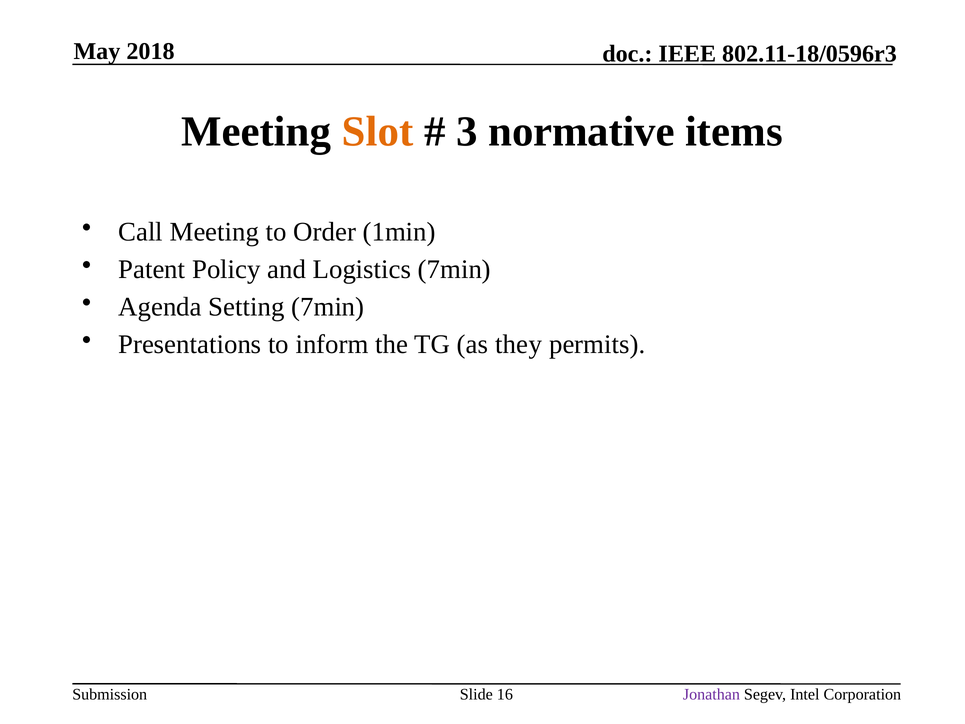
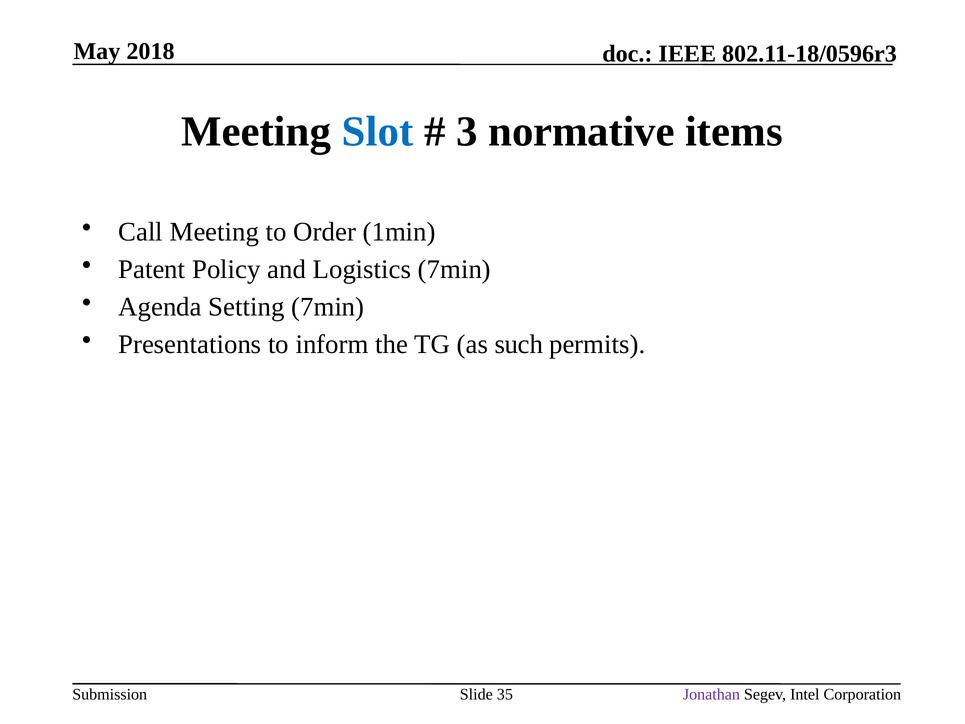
Slot colour: orange -> blue (378, 132)
they: they -> such (519, 345)
16: 16 -> 35 (505, 694)
